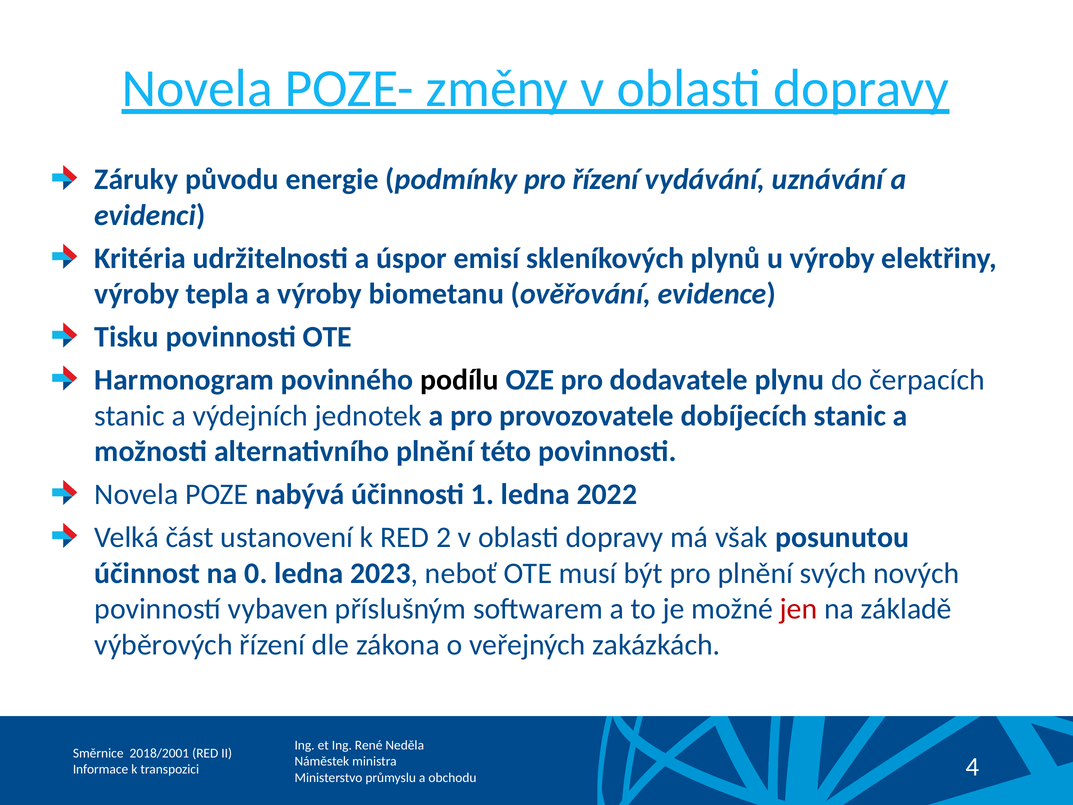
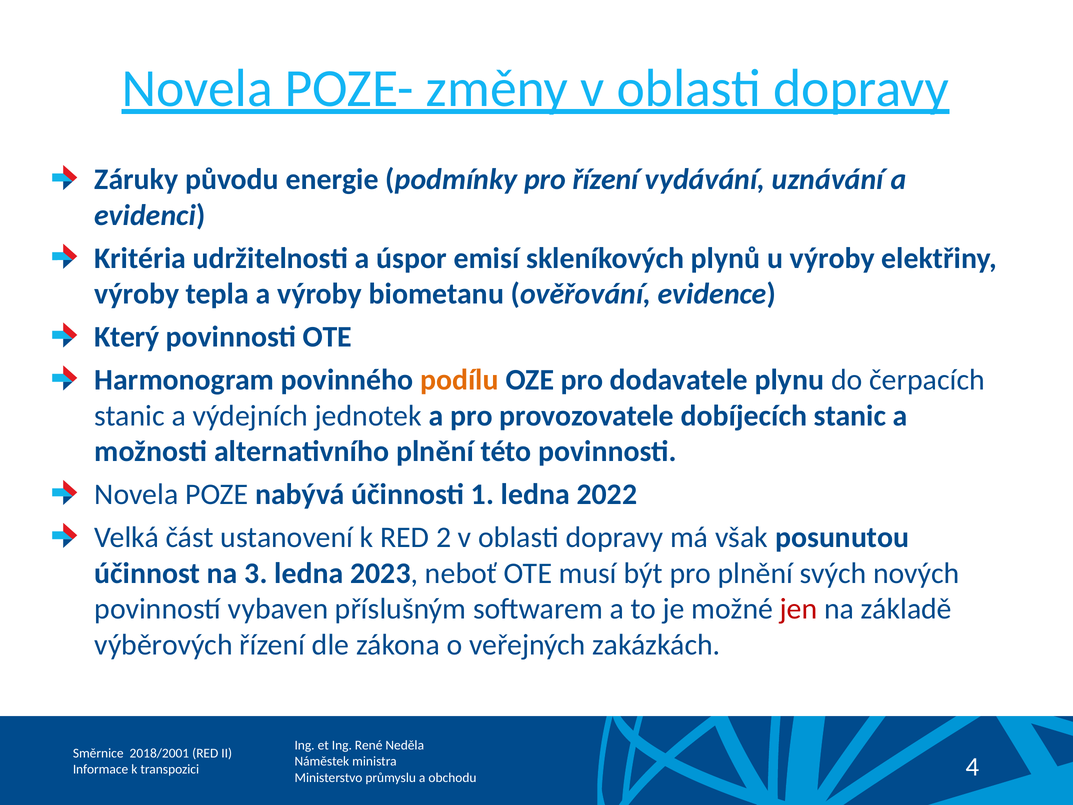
Tisku: Tisku -> Který (127, 337)
podílu colour: black -> orange (459, 380)
0: 0 -> 3 (256, 573)
